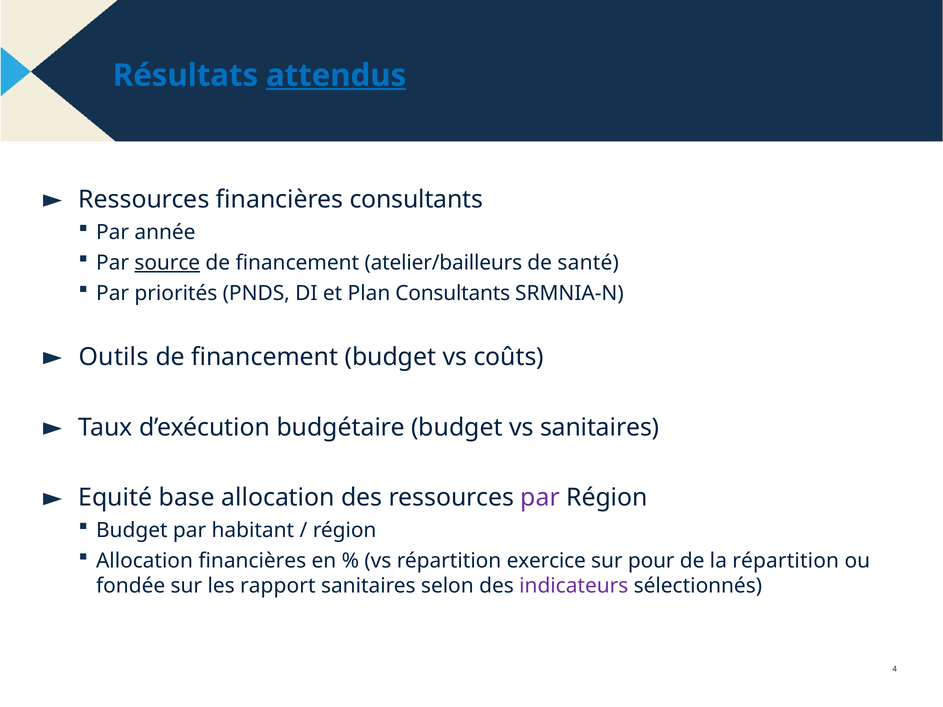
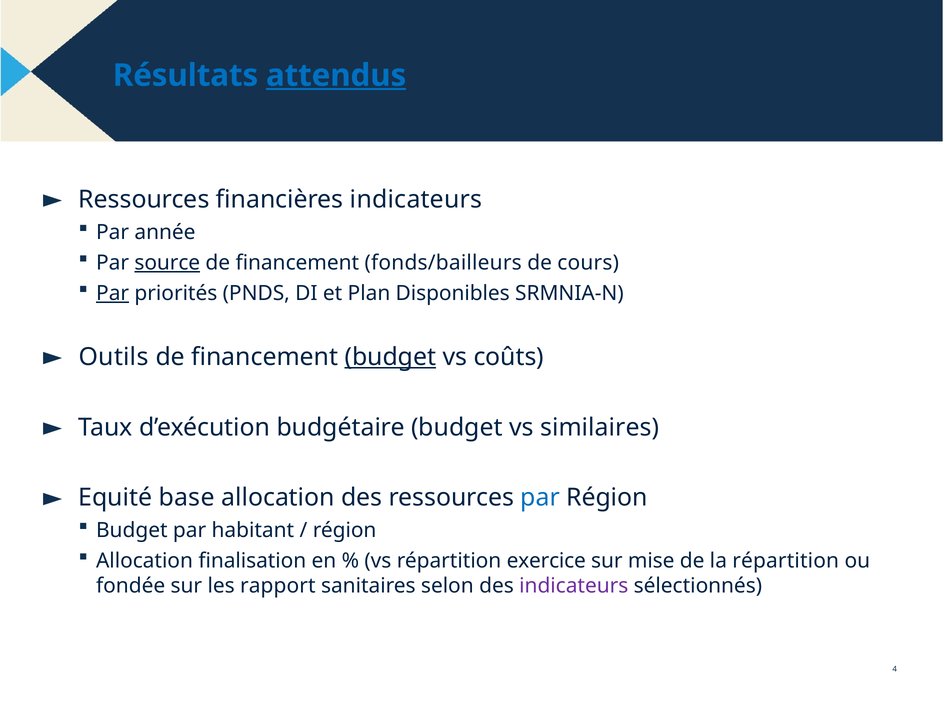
financières consultants: consultants -> indicateurs (416, 200)
atelier/bailleurs: atelier/bailleurs -> fonds/bailleurs (443, 263)
santé: santé -> cours (588, 263)
Par underline: none -> present (113, 293)
Plan Consultants: Consultants -> Disponibles (453, 293)
budget underline: none -> present (390, 357)
vs sanitaires: sanitaires -> similaires (600, 428)
par colour: purple -> blue (540, 498)
Allocation financières: financières -> finalisation (252, 561)
pour: pour -> mise (651, 561)
